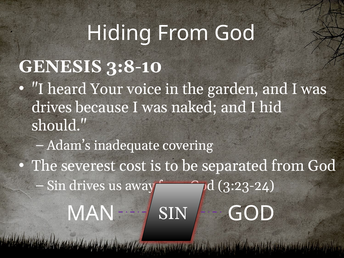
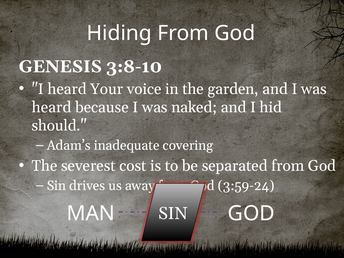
drives: drives -> heard (52, 107)
3:23-24: 3:23-24 -> 3:59-24 (246, 186)
